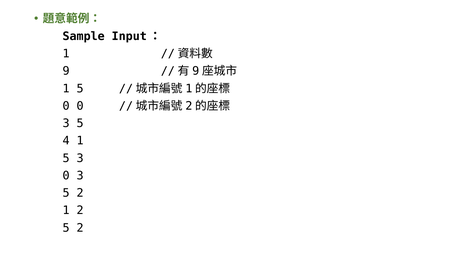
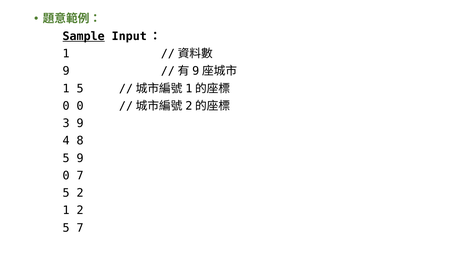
Sample underline: none -> present (84, 36)
5: 5 -> 9 (80, 124)
4 1: 1 -> 8 (80, 141)
5 3: 3 -> 9 (80, 159)
0 3: 3 -> 7 (80, 176)
2: 2 -> 7 (80, 228)
